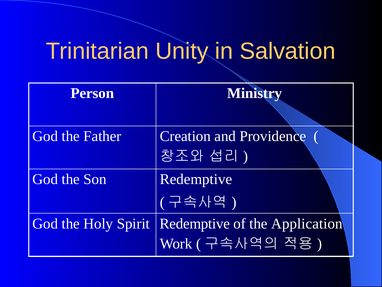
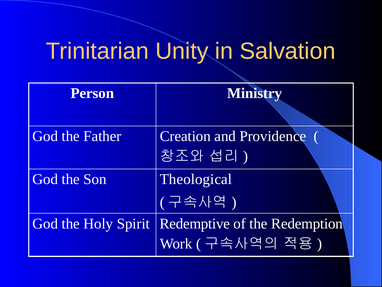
Son Redemptive: Redemptive -> Theological (196, 179)
Application: Application -> Redemption (307, 223)
